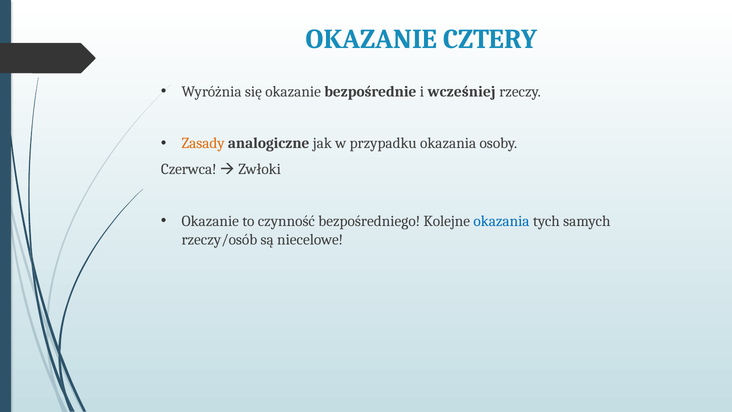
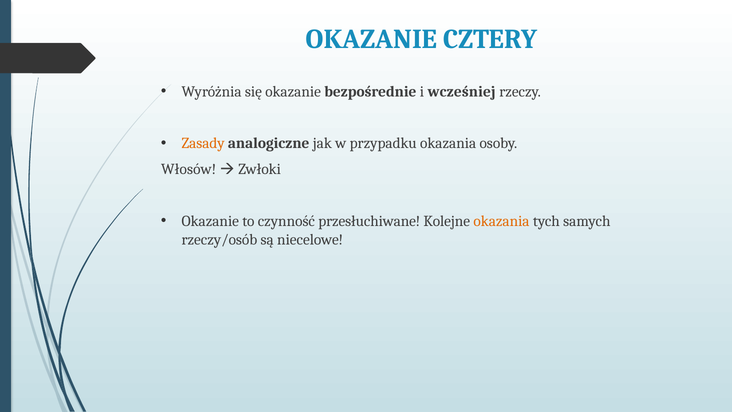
Czerwca: Czerwca -> Włosów (189, 169)
bezpośredniego: bezpośredniego -> przesłuchiwane (369, 221)
okazania colour: blue -> orange (502, 221)
